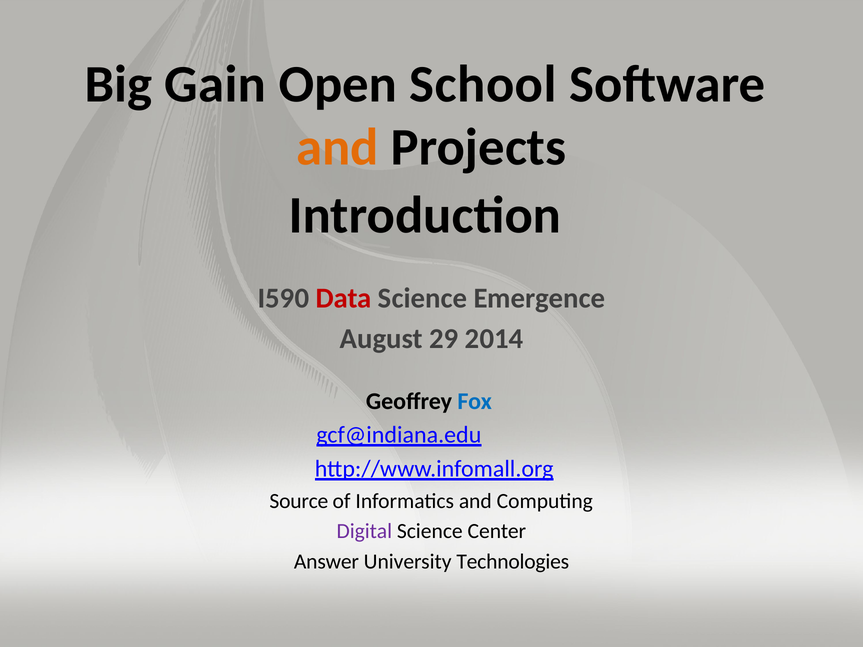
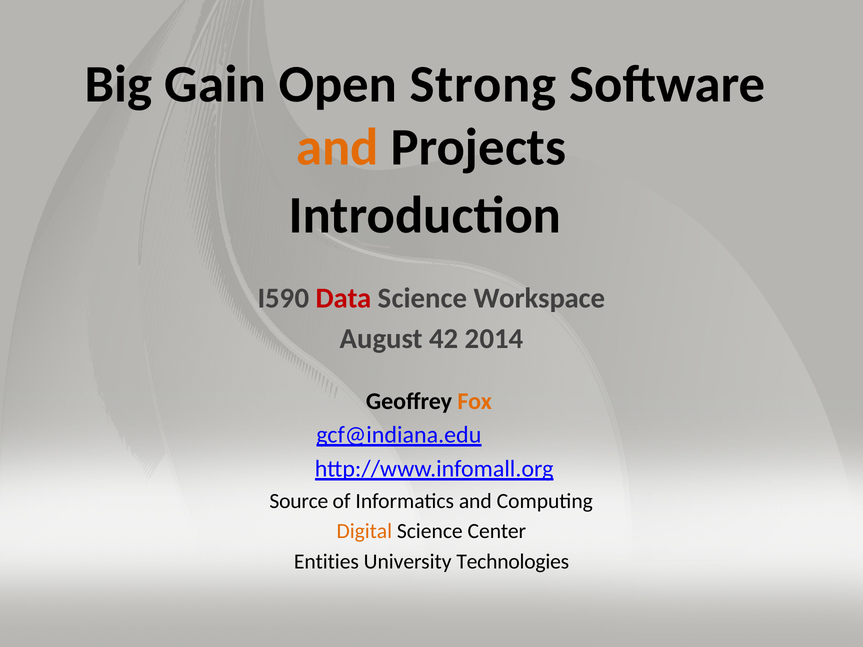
School: School -> Strong (483, 84)
Emergence: Emergence -> Workspace (539, 299)
29: 29 -> 42 (444, 339)
Fox colour: blue -> orange (475, 401)
Digital colour: purple -> orange (364, 531)
Answer: Answer -> Entities (326, 562)
